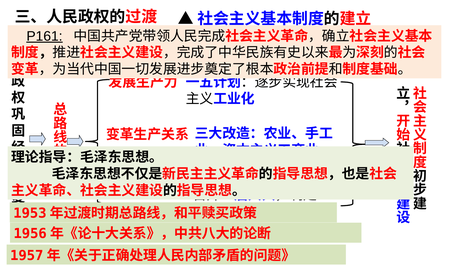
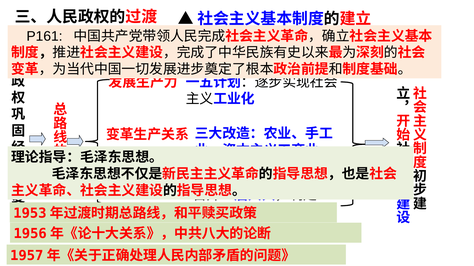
P161 underline: present -> none (44, 36)
